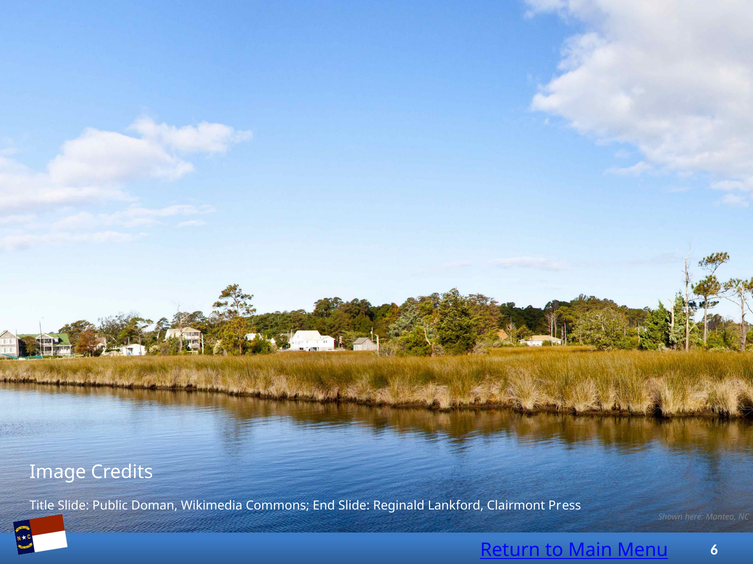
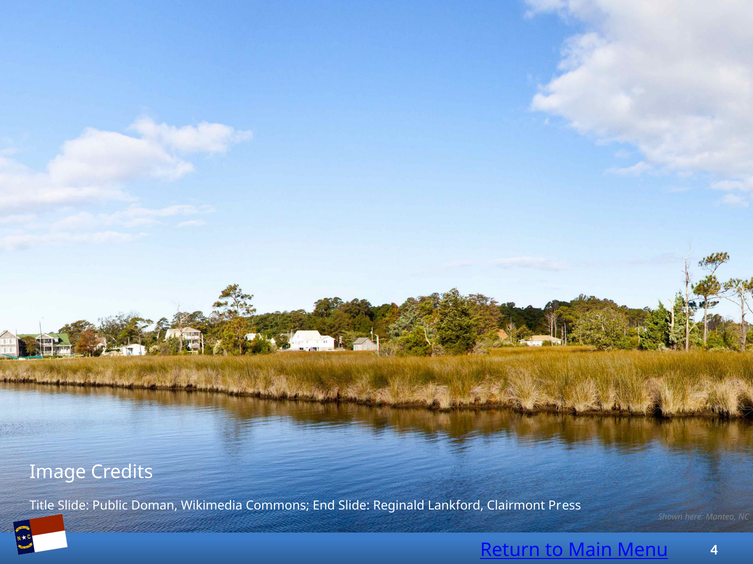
6: 6 -> 4 (714, 551)
